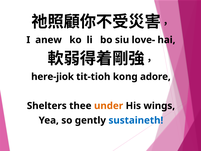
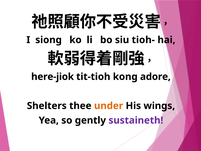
anew: anew -> siong (49, 40)
love-: love- -> tioh- (143, 40)
sustaineth colour: blue -> purple (136, 120)
